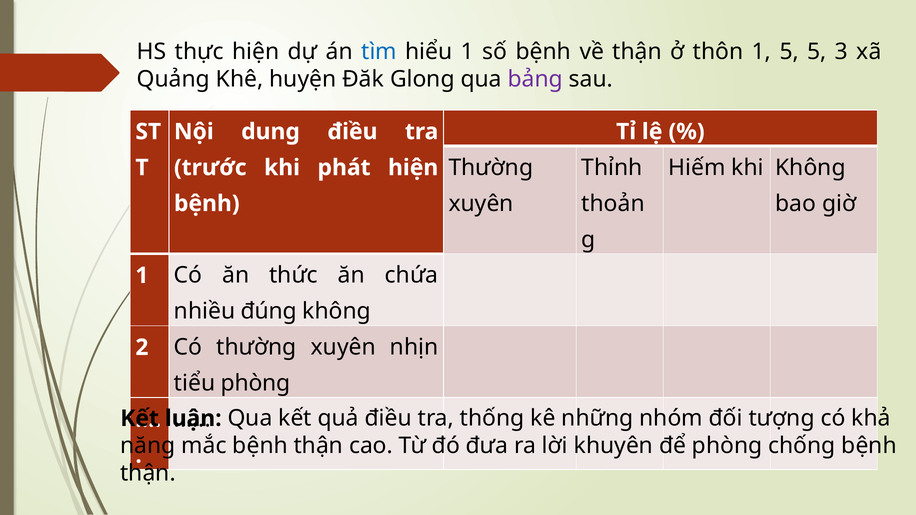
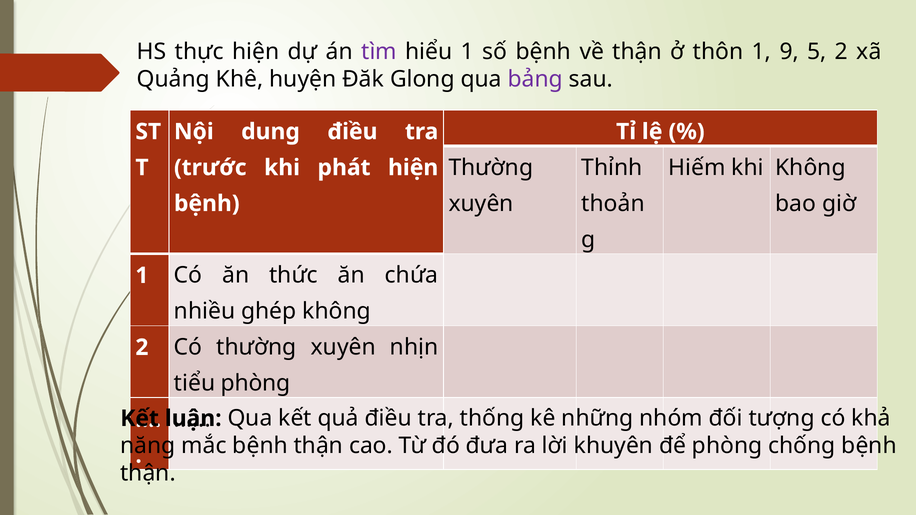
tìm colour: blue -> purple (379, 52)
1 5: 5 -> 9 (789, 52)
5 3: 3 -> 2 (841, 52)
đúng: đúng -> ghép (269, 312)
